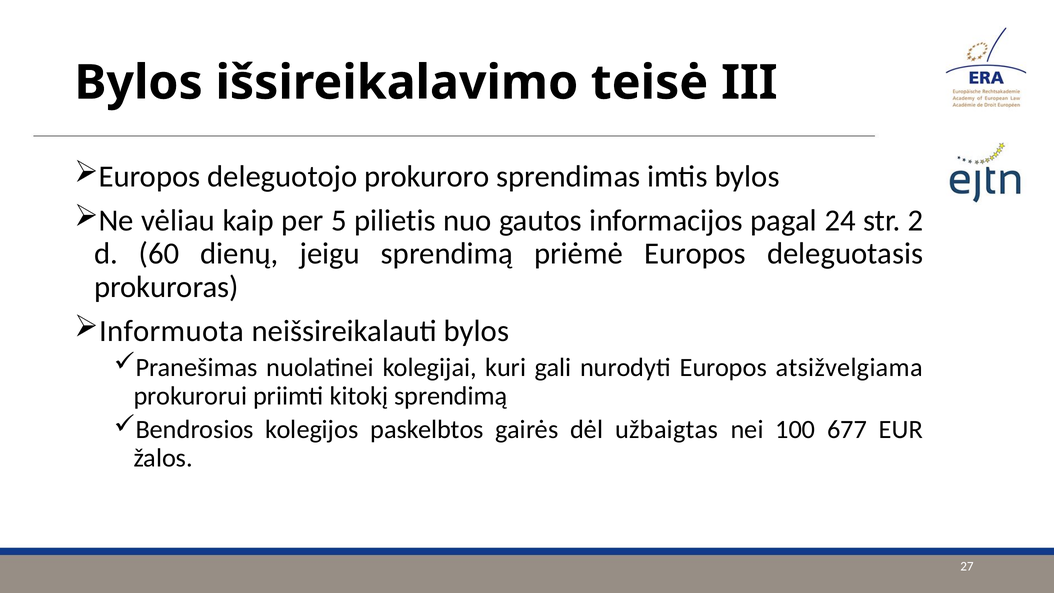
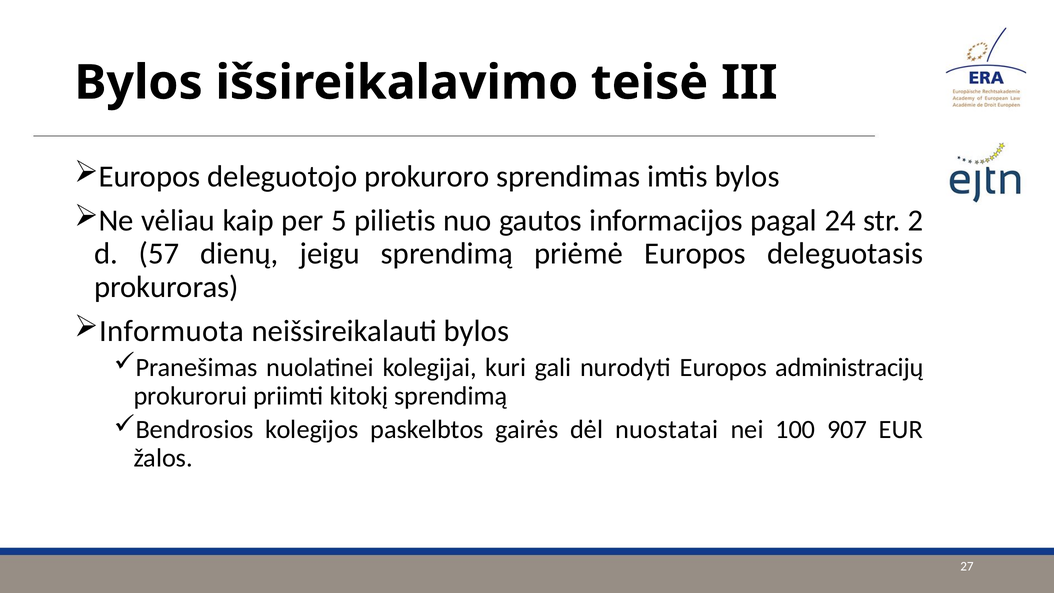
60: 60 -> 57 (159, 254)
atsižvelgiama: atsižvelgiama -> administracijų (849, 367)
užbaigtas: užbaigtas -> nuostatai (667, 430)
677: 677 -> 907 (847, 430)
